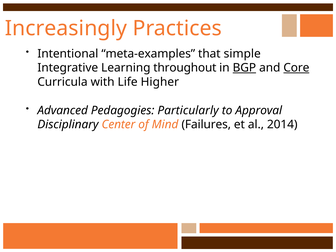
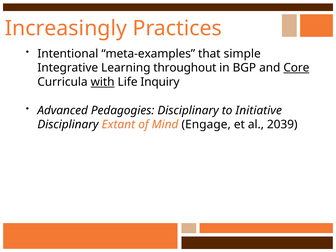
BGP underline: present -> none (244, 68)
with underline: none -> present (103, 82)
Higher: Higher -> Inquiry (160, 82)
Pedagogies Particularly: Particularly -> Disciplinary (188, 110)
Approval: Approval -> Initiative (259, 110)
Center: Center -> Extant (118, 125)
Failures: Failures -> Engage (206, 125)
2014: 2014 -> 2039 (282, 125)
